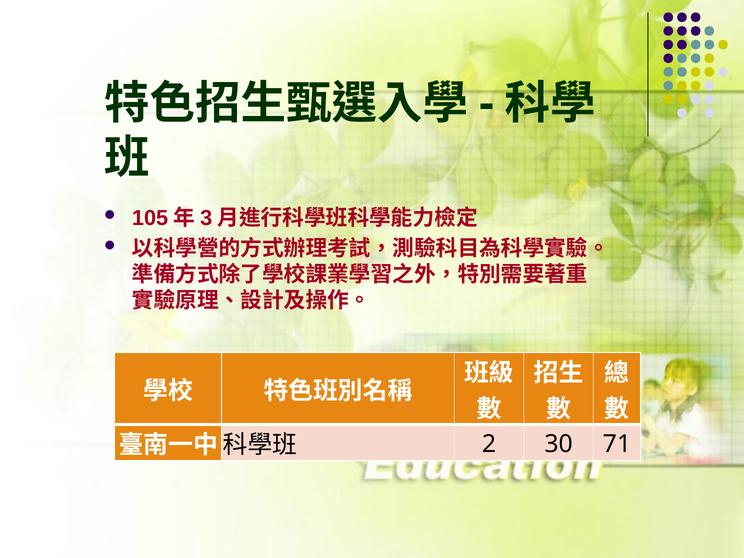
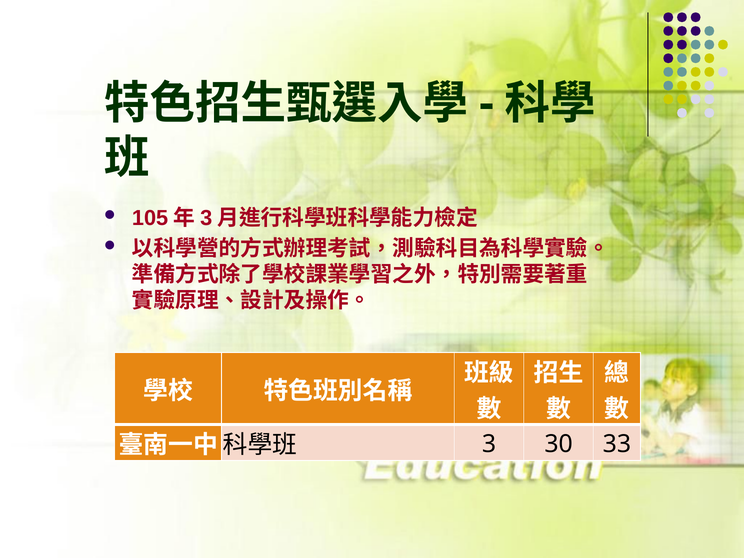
2: 2 -> 3 (489, 444)
71: 71 -> 33 (617, 444)
